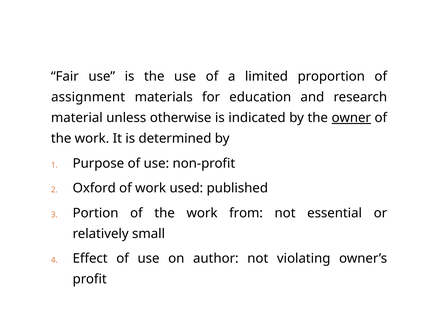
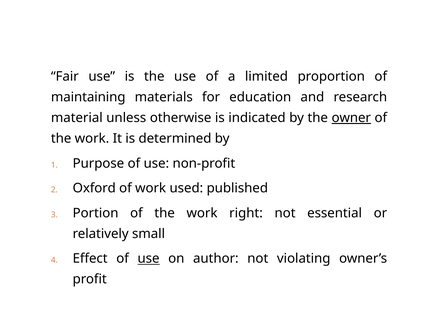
assignment: assignment -> maintaining (88, 97)
from: from -> right (246, 213)
use underline: none -> present (149, 259)
